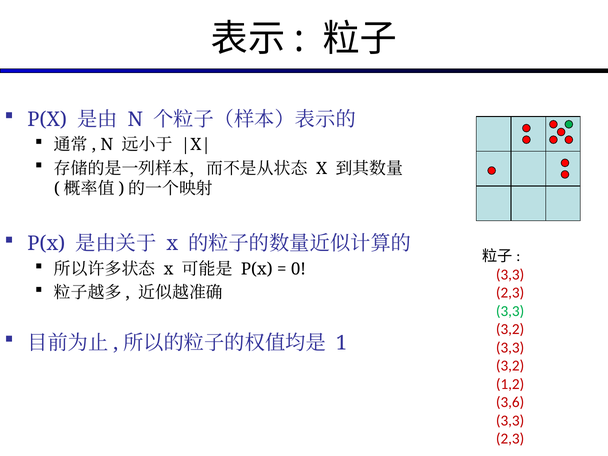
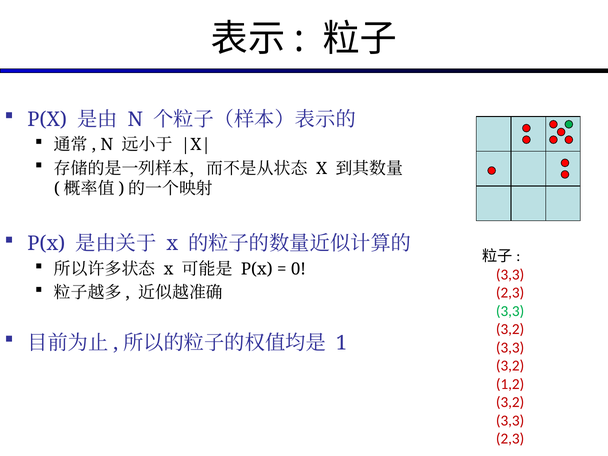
3,6: 3,6 -> 3,2 (510, 402)
